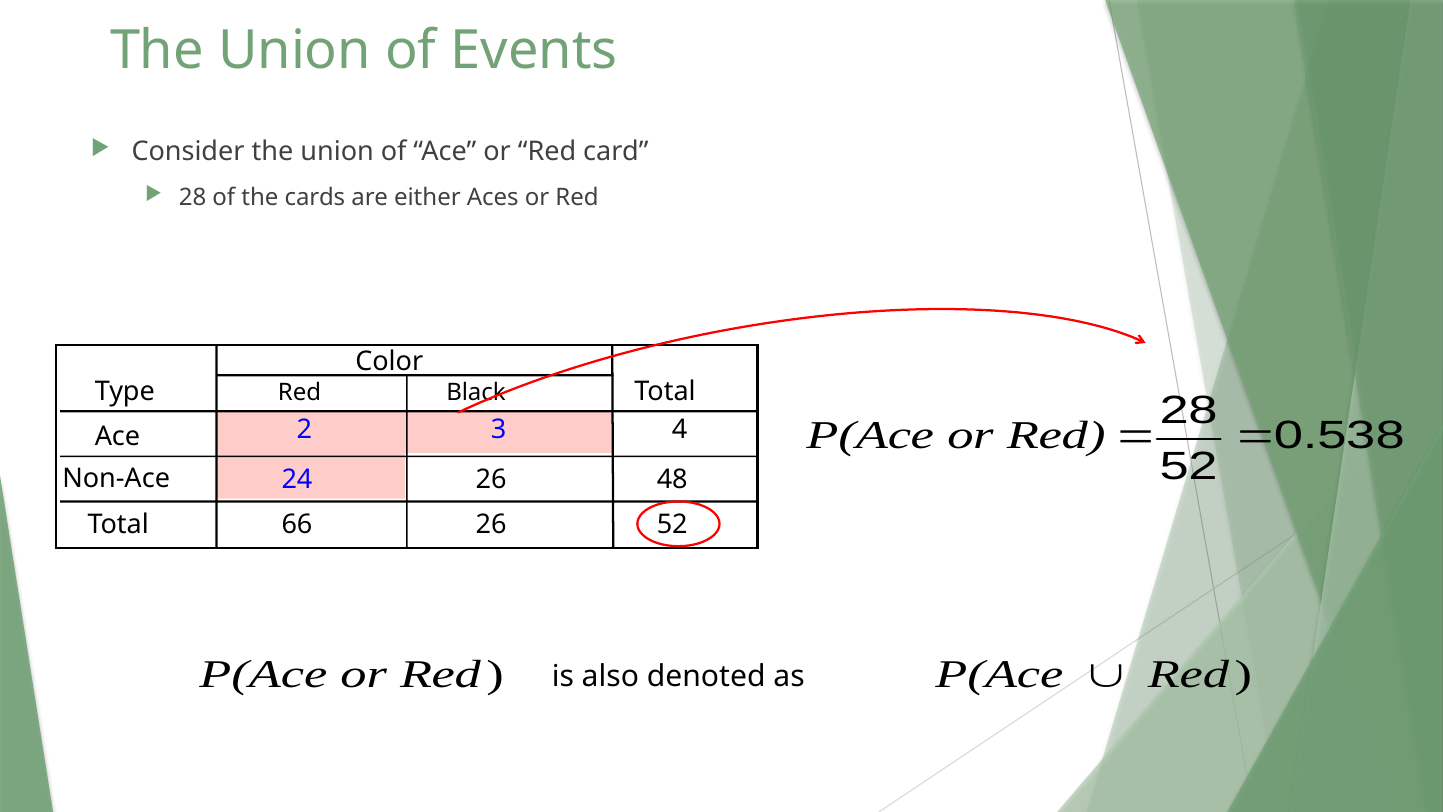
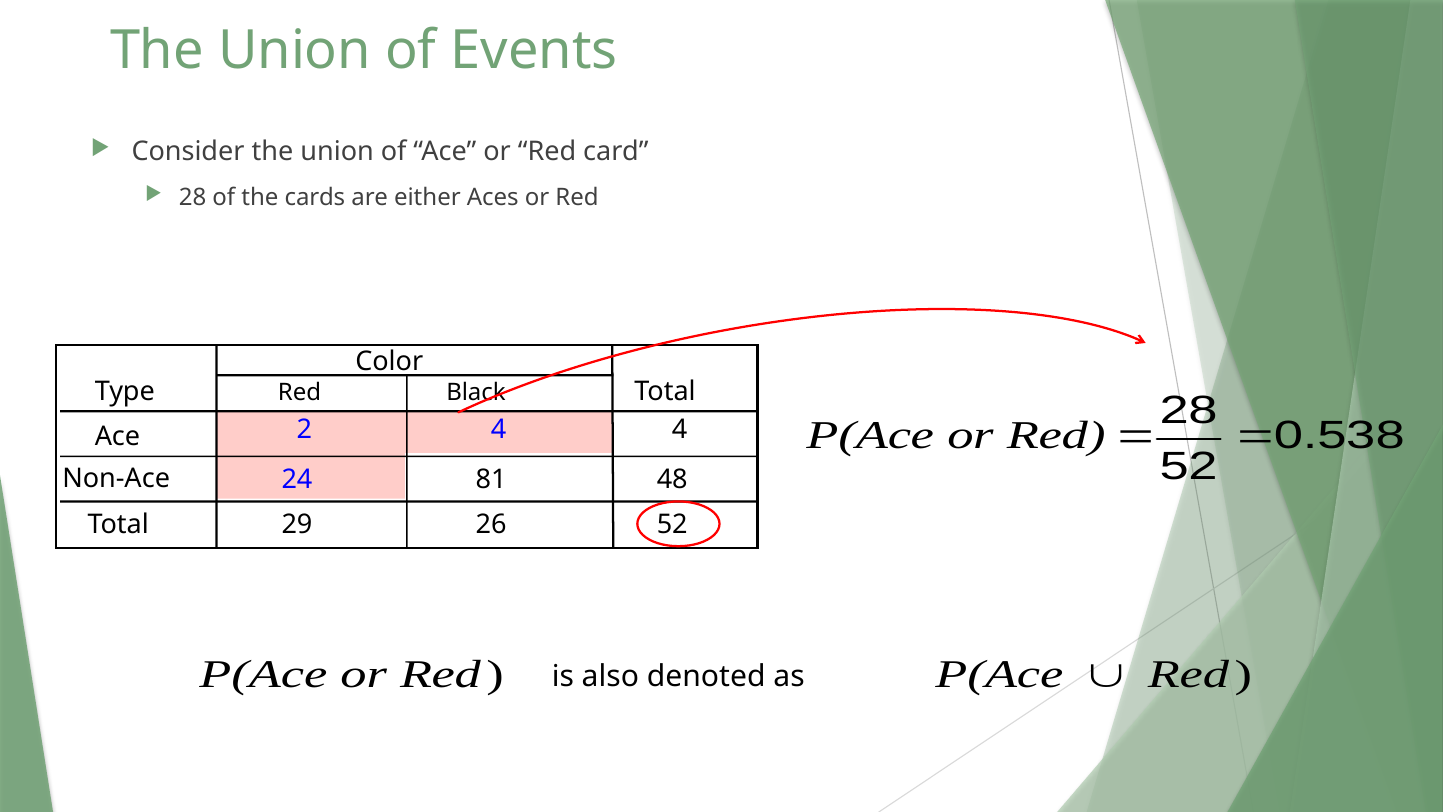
2 3: 3 -> 4 (499, 430)
24 26: 26 -> 81 (491, 480)
66: 66 -> 29 (297, 525)
